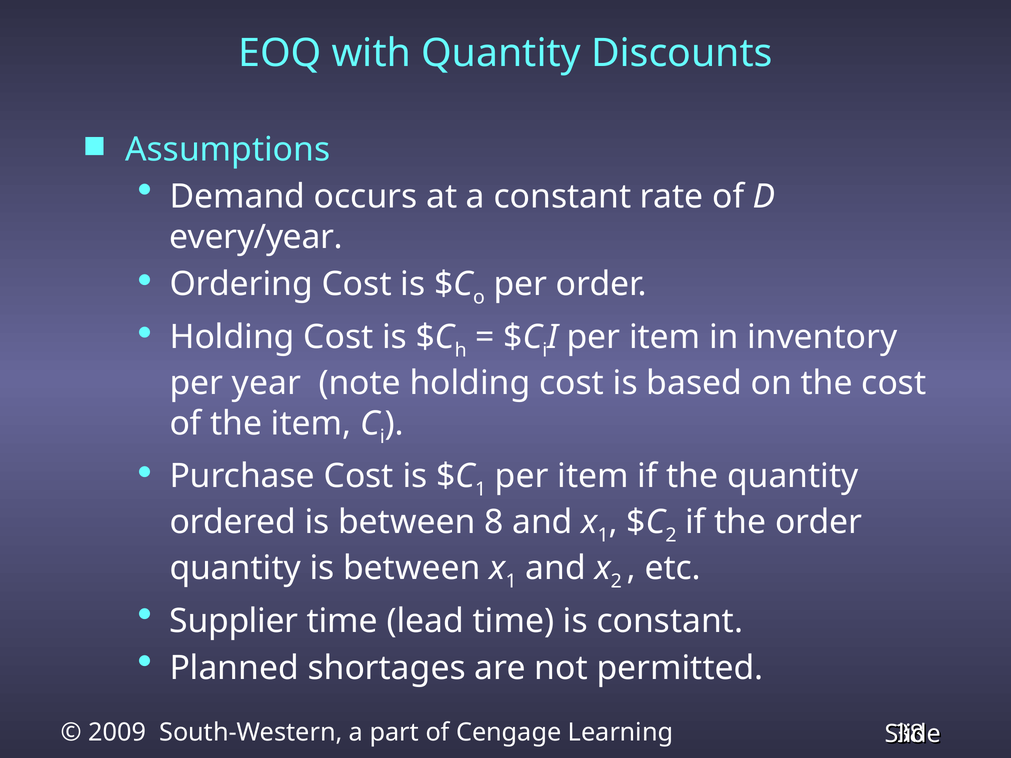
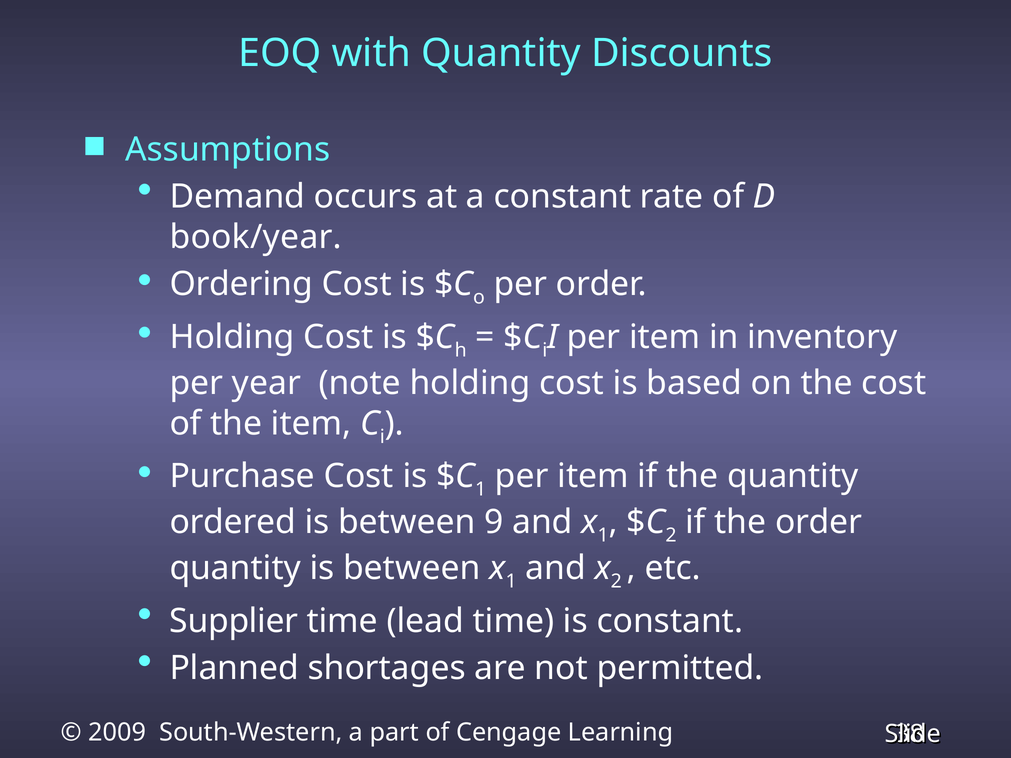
every/year: every/year -> book/year (256, 237)
8: 8 -> 9 (494, 522)
